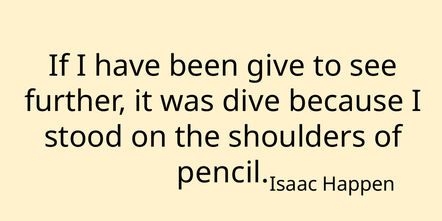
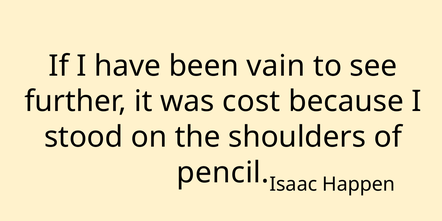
give: give -> vain (276, 66)
dive: dive -> cost (251, 102)
